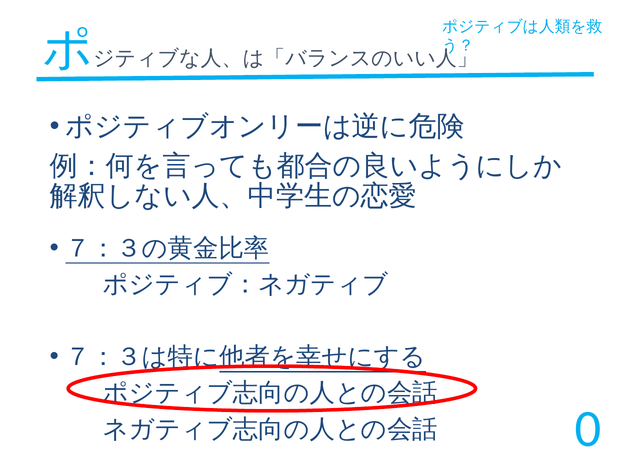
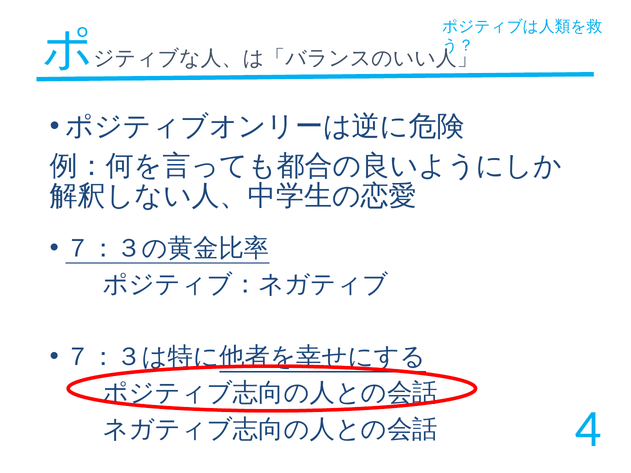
0: 0 -> 4 (588, 429)
